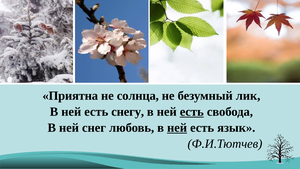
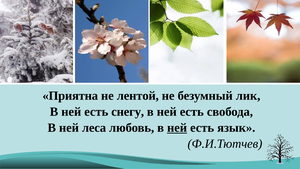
солнца: солнца -> лентой (138, 96)
есть underline: present -> none (192, 112)
снег: снег -> леса (94, 128)
